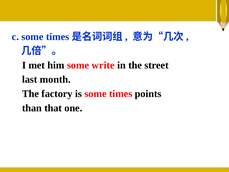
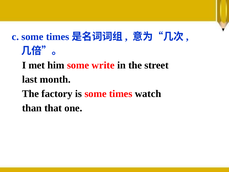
points: points -> watch (148, 94)
